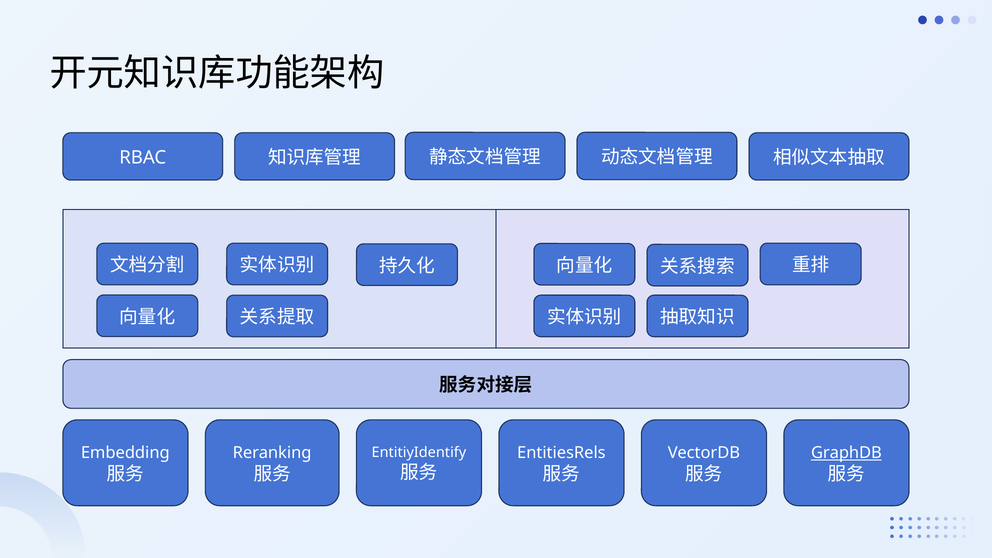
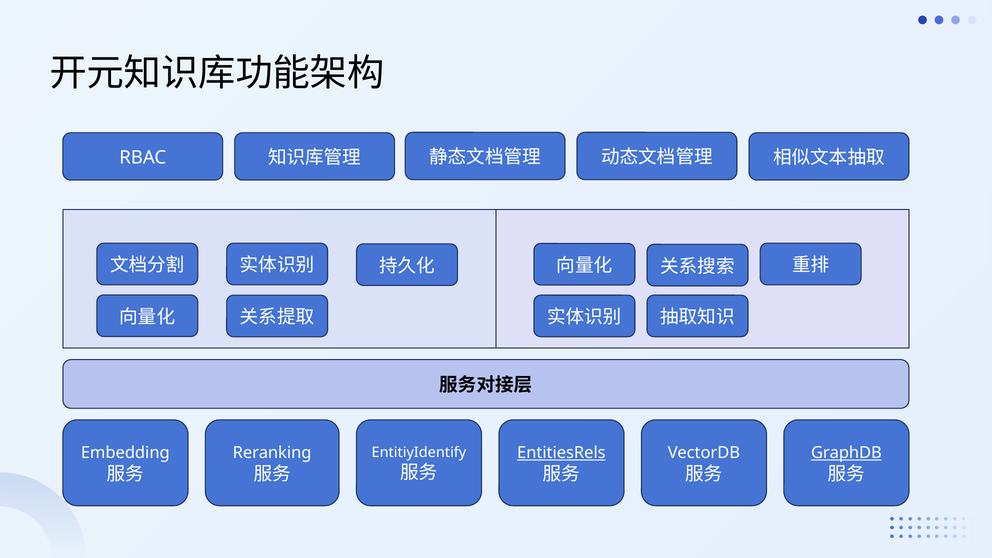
EntitiesRels underline: none -> present (561, 453)
